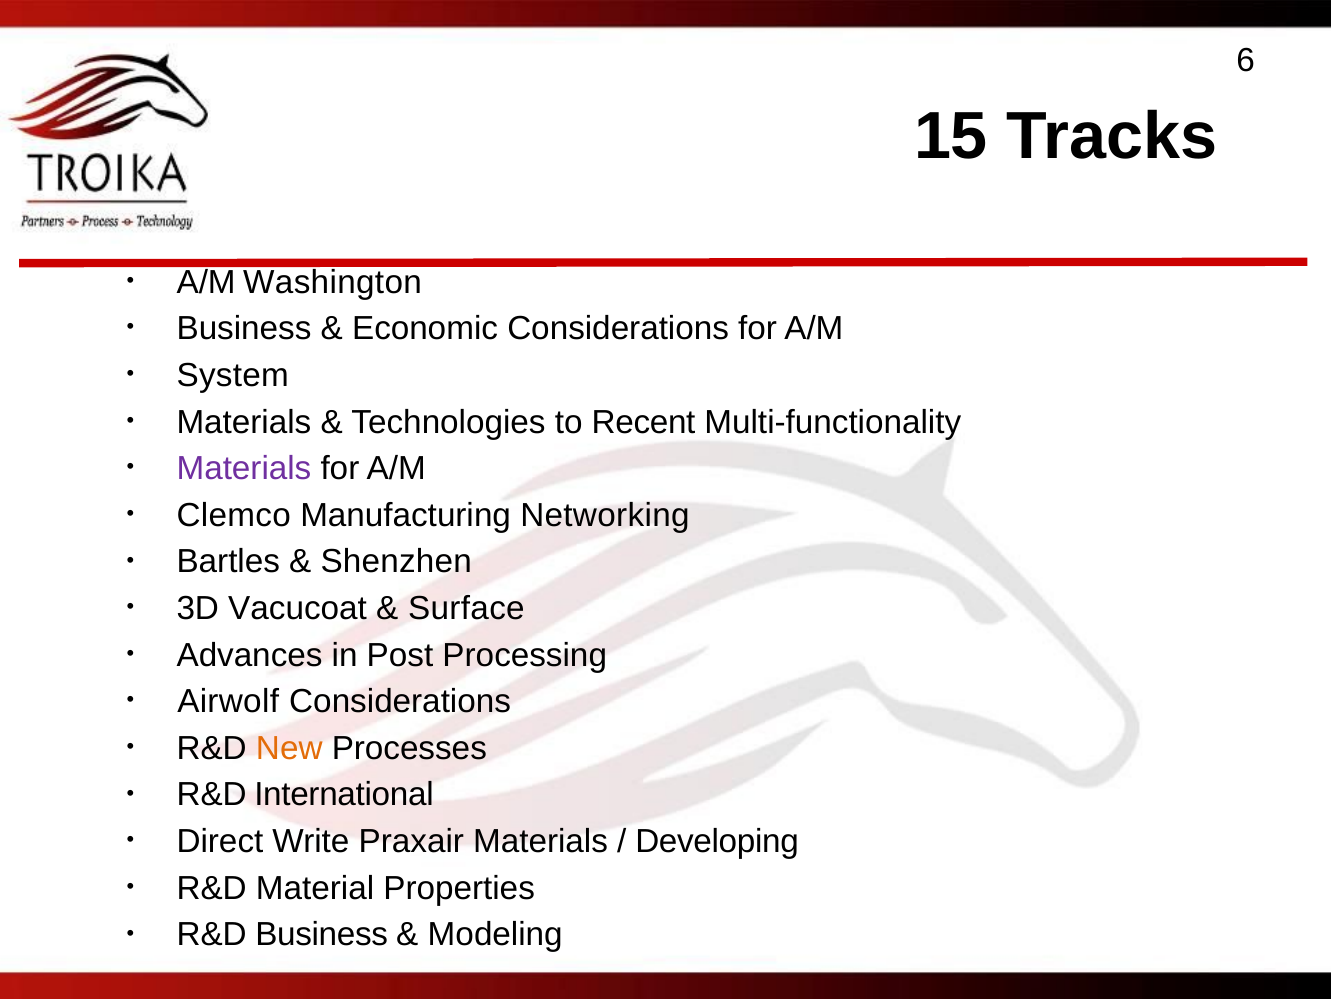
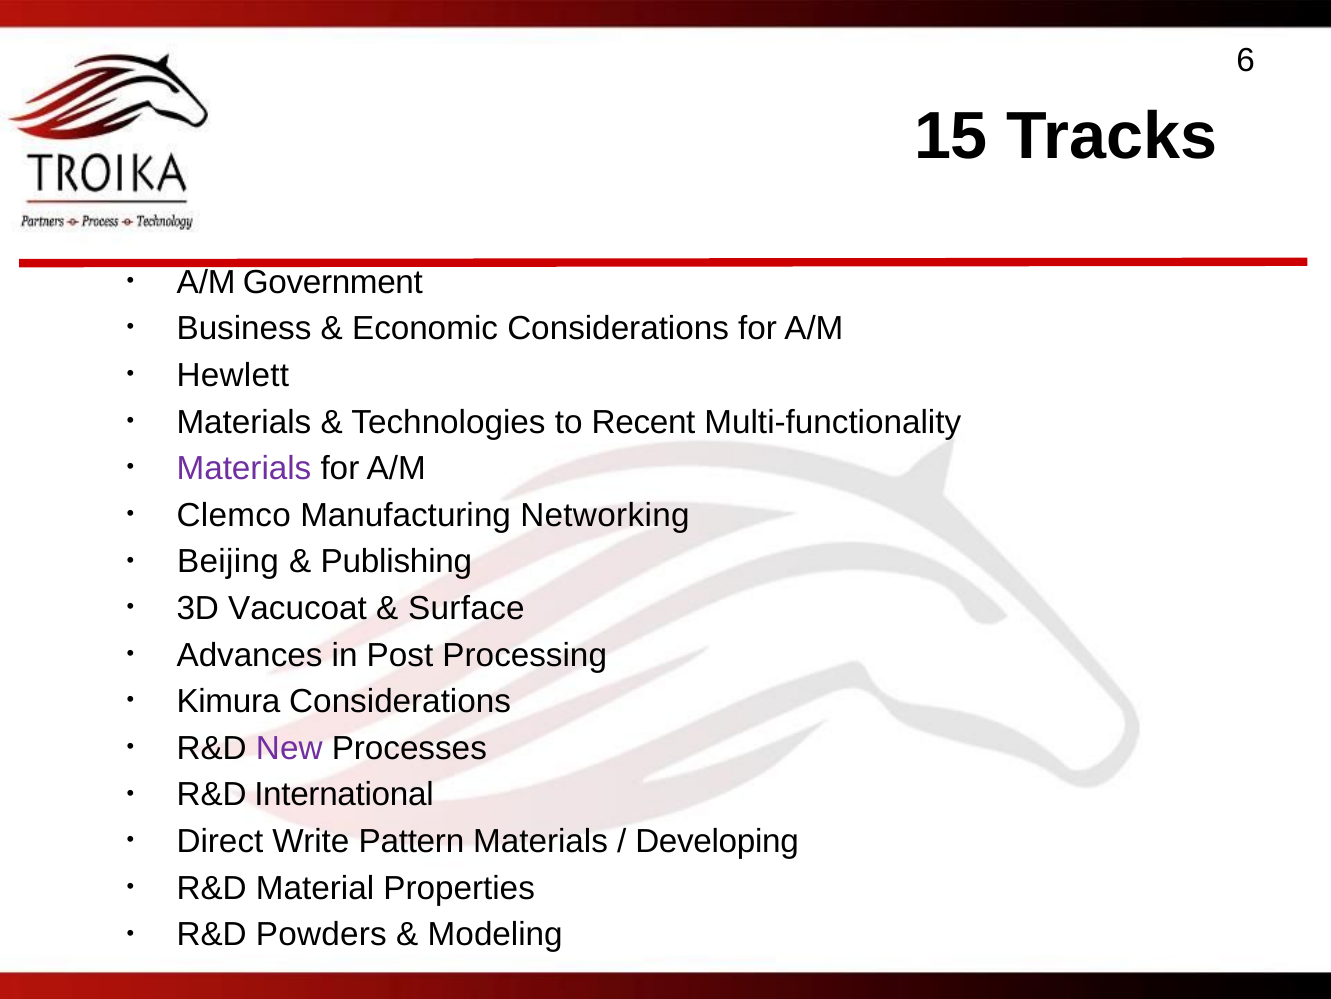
Washington: Washington -> Government (333, 282)
System: System -> Hewlett (233, 375)
Bartles: Bartles -> Beijing (228, 561)
Shenzhen: Shenzhen -> Publishing (396, 561)
Airwolf: Airwolf -> Kimura (228, 701)
New colour: orange -> purple (289, 748)
Praxair: Praxair -> Pattern (411, 841)
R&D Business: Business -> Powders (321, 934)
